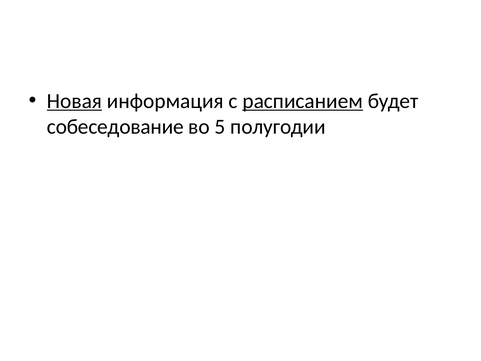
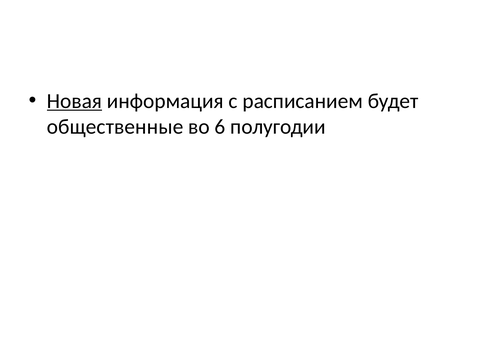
расписанием underline: present -> none (303, 101)
собеседование: собеседование -> общественные (115, 127)
5: 5 -> 6 (220, 127)
